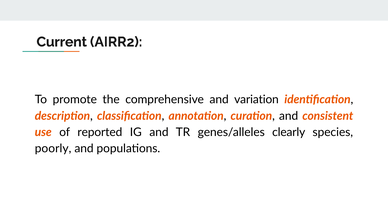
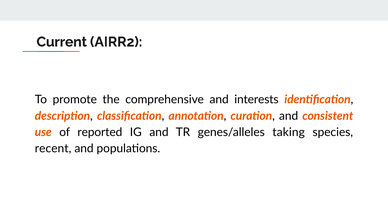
variation: variation -> interests (256, 100)
clearly: clearly -> taking (289, 132)
poorly: poorly -> recent (53, 149)
